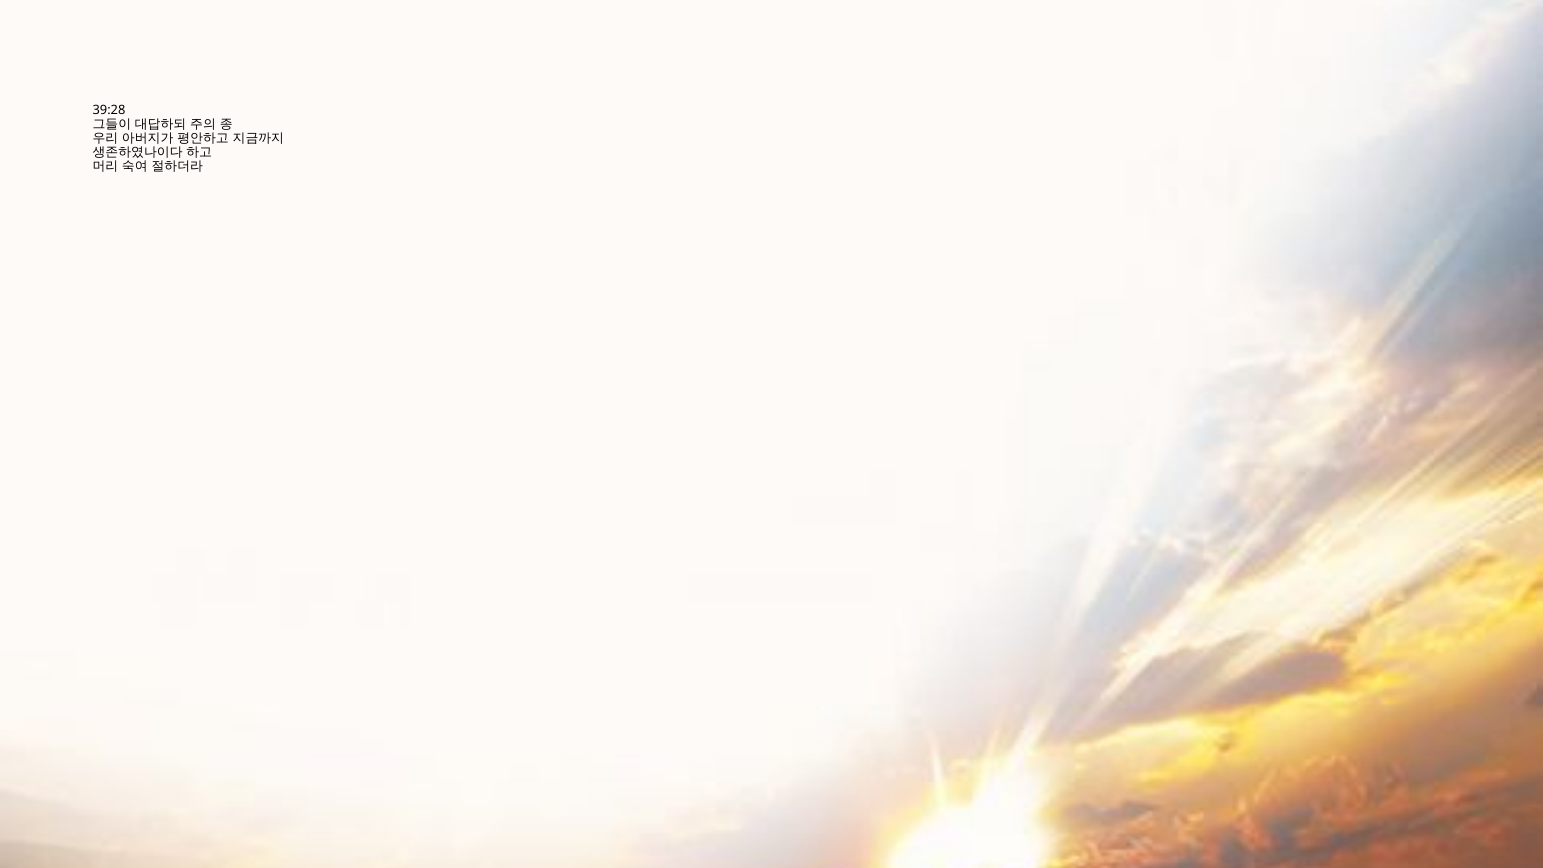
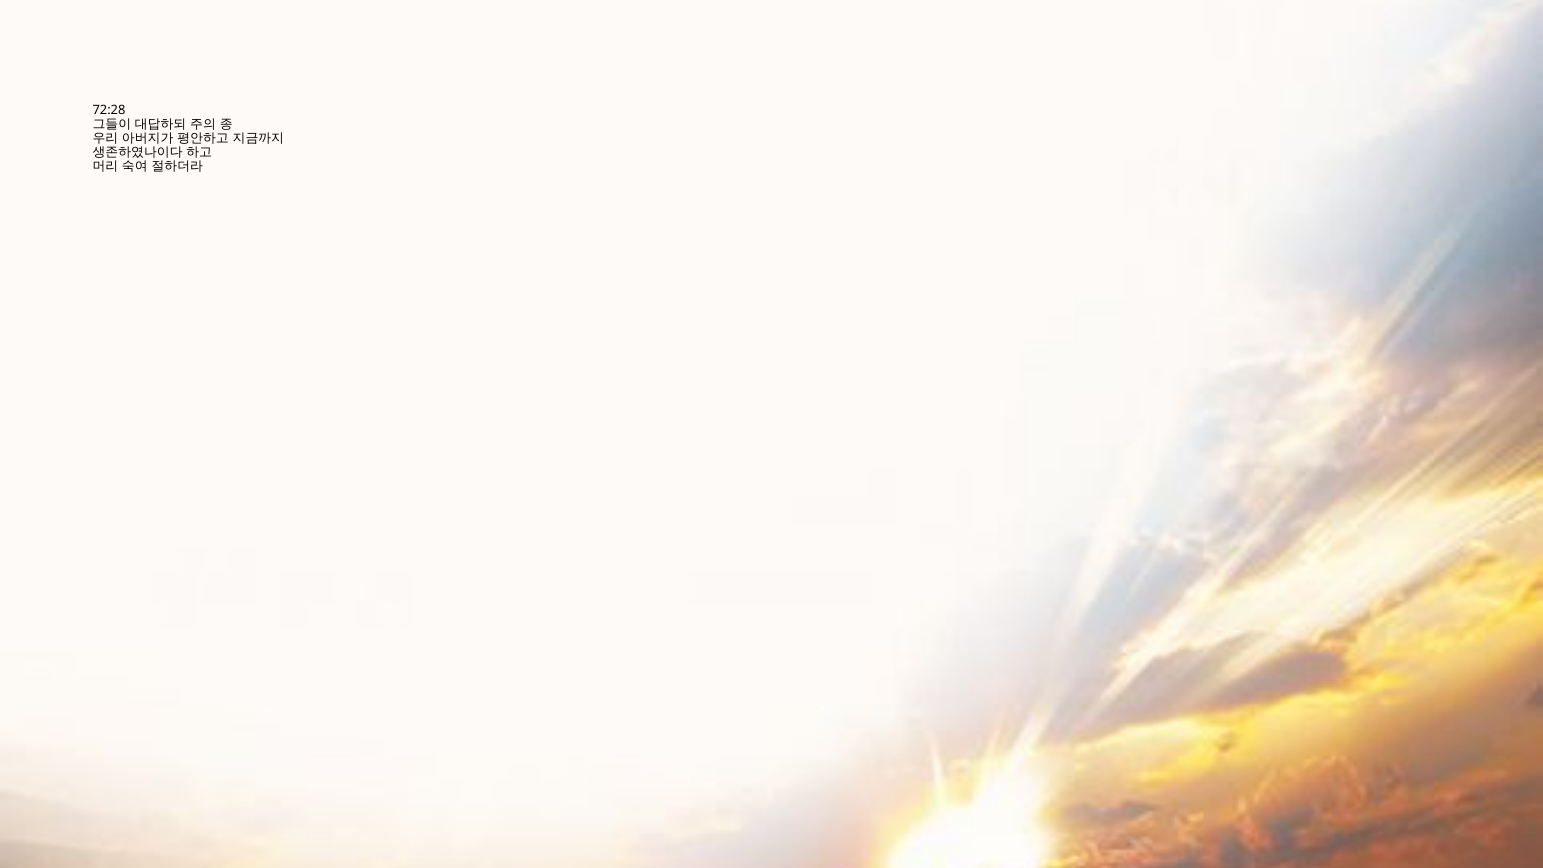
39:28: 39:28 -> 72:28 (109, 110)
